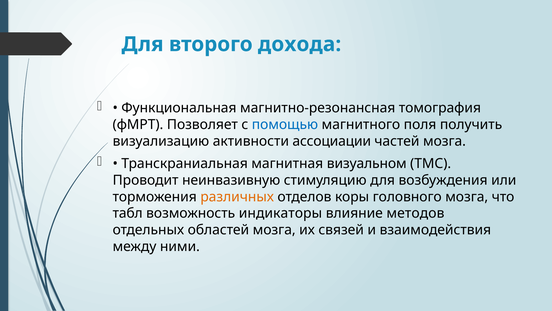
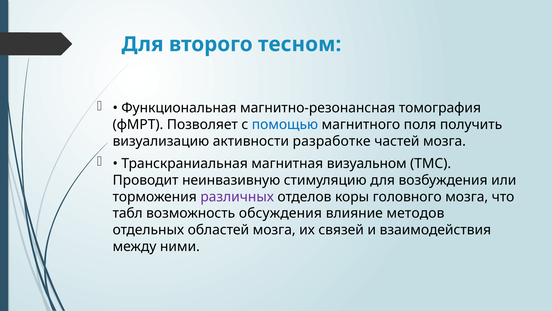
дохода: дохода -> тесном (300, 44)
ассоциации: ассоциации -> разработке (332, 141)
различных colour: orange -> purple (237, 196)
индикаторы: индикаторы -> обсуждения (280, 213)
